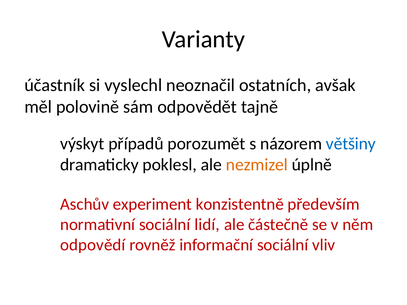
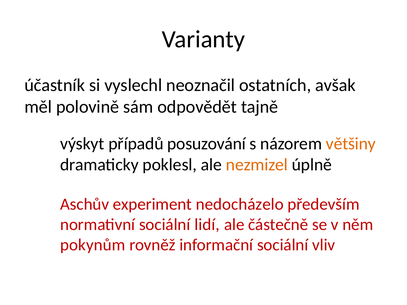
porozumět: porozumět -> posuzování (207, 144)
většiny colour: blue -> orange (351, 144)
konzistentně: konzistentně -> nedocházelo (240, 204)
odpovědí: odpovědí -> pokynům (93, 245)
